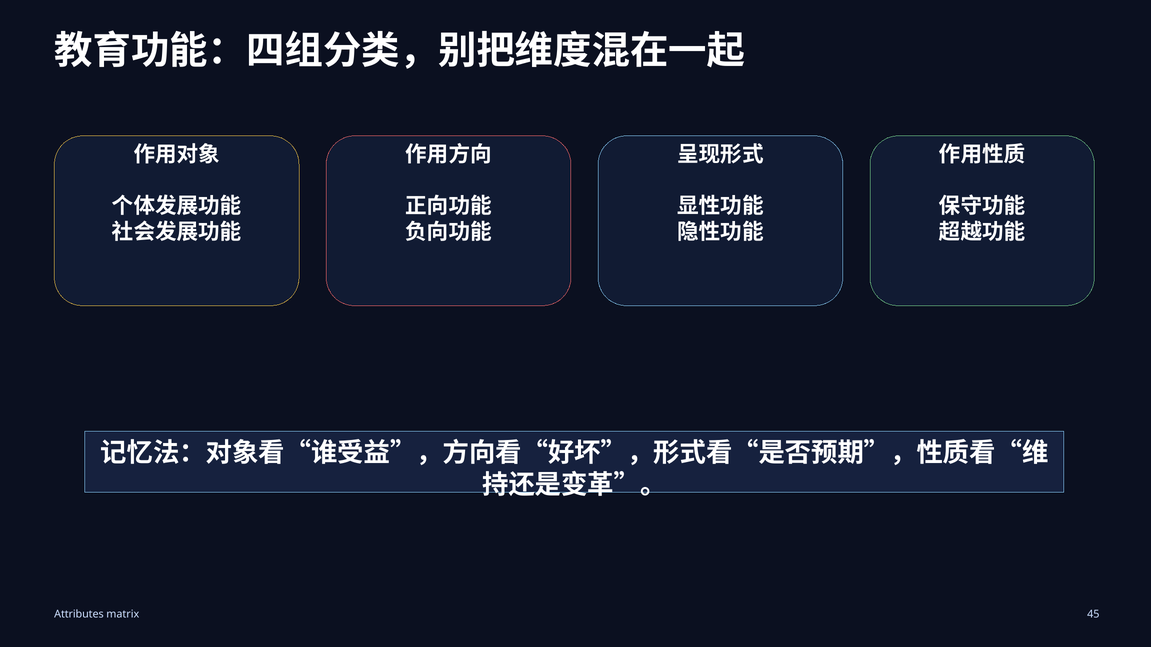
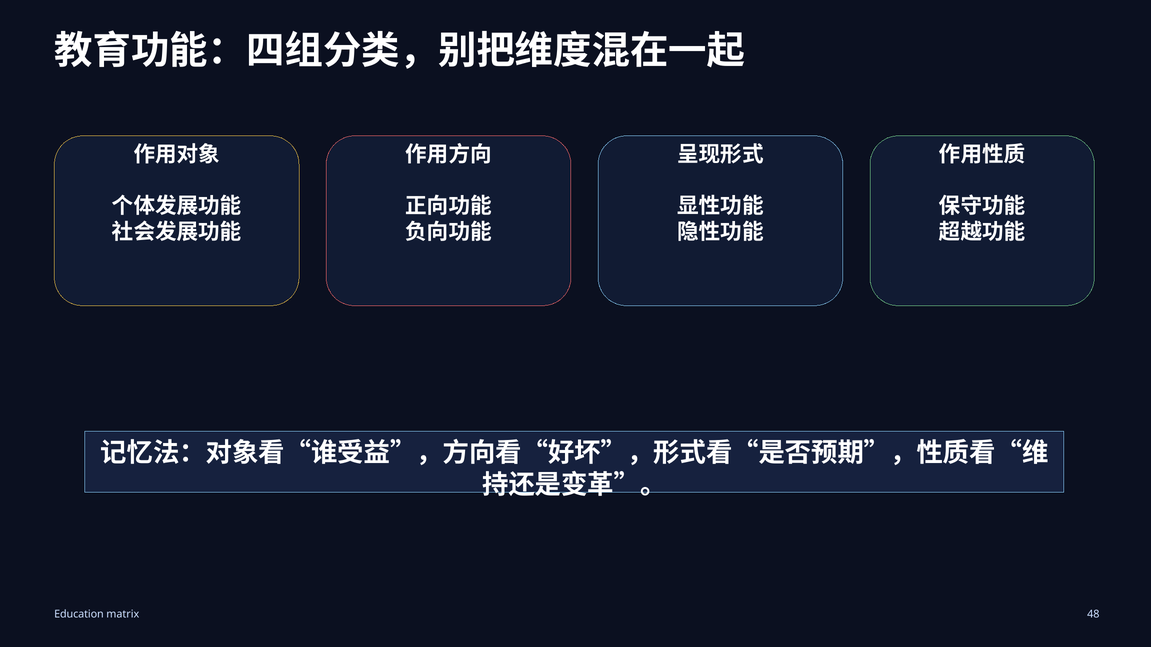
Attributes: Attributes -> Education (79, 615)
45: 45 -> 48 (1093, 615)
